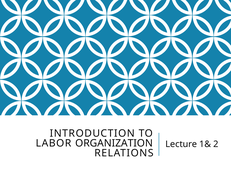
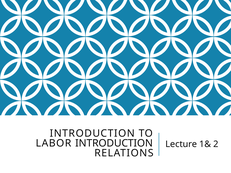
LABOR ORGANIZATION: ORGANIZATION -> INTRODUCTION (114, 143)
